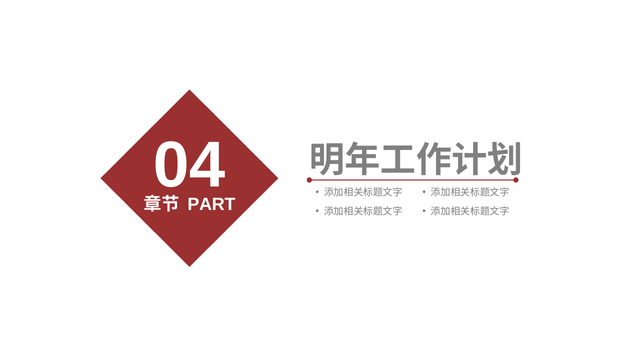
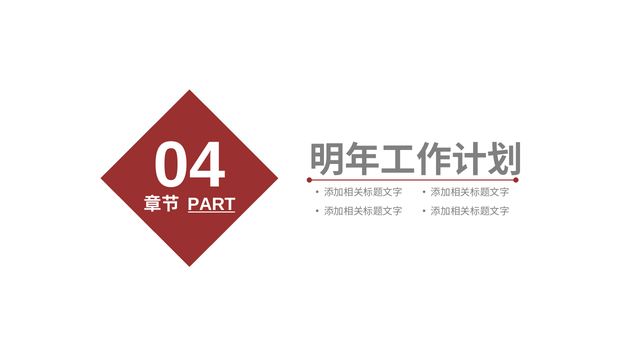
PART underline: none -> present (211, 205)
